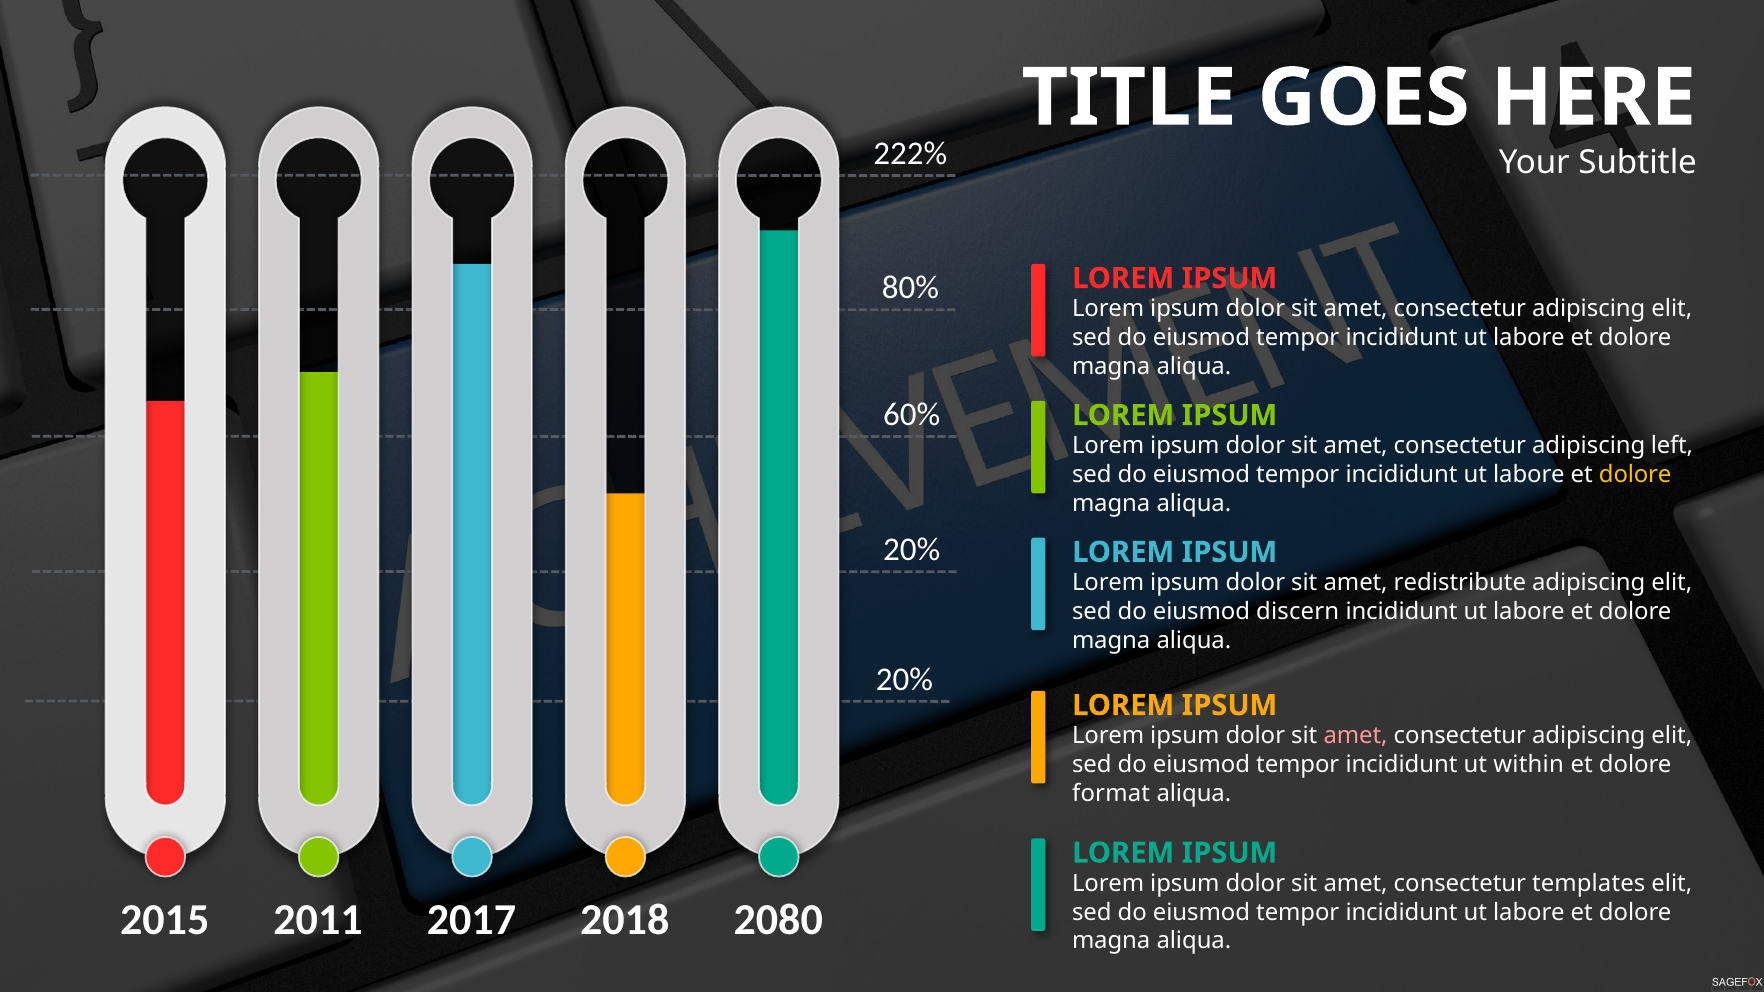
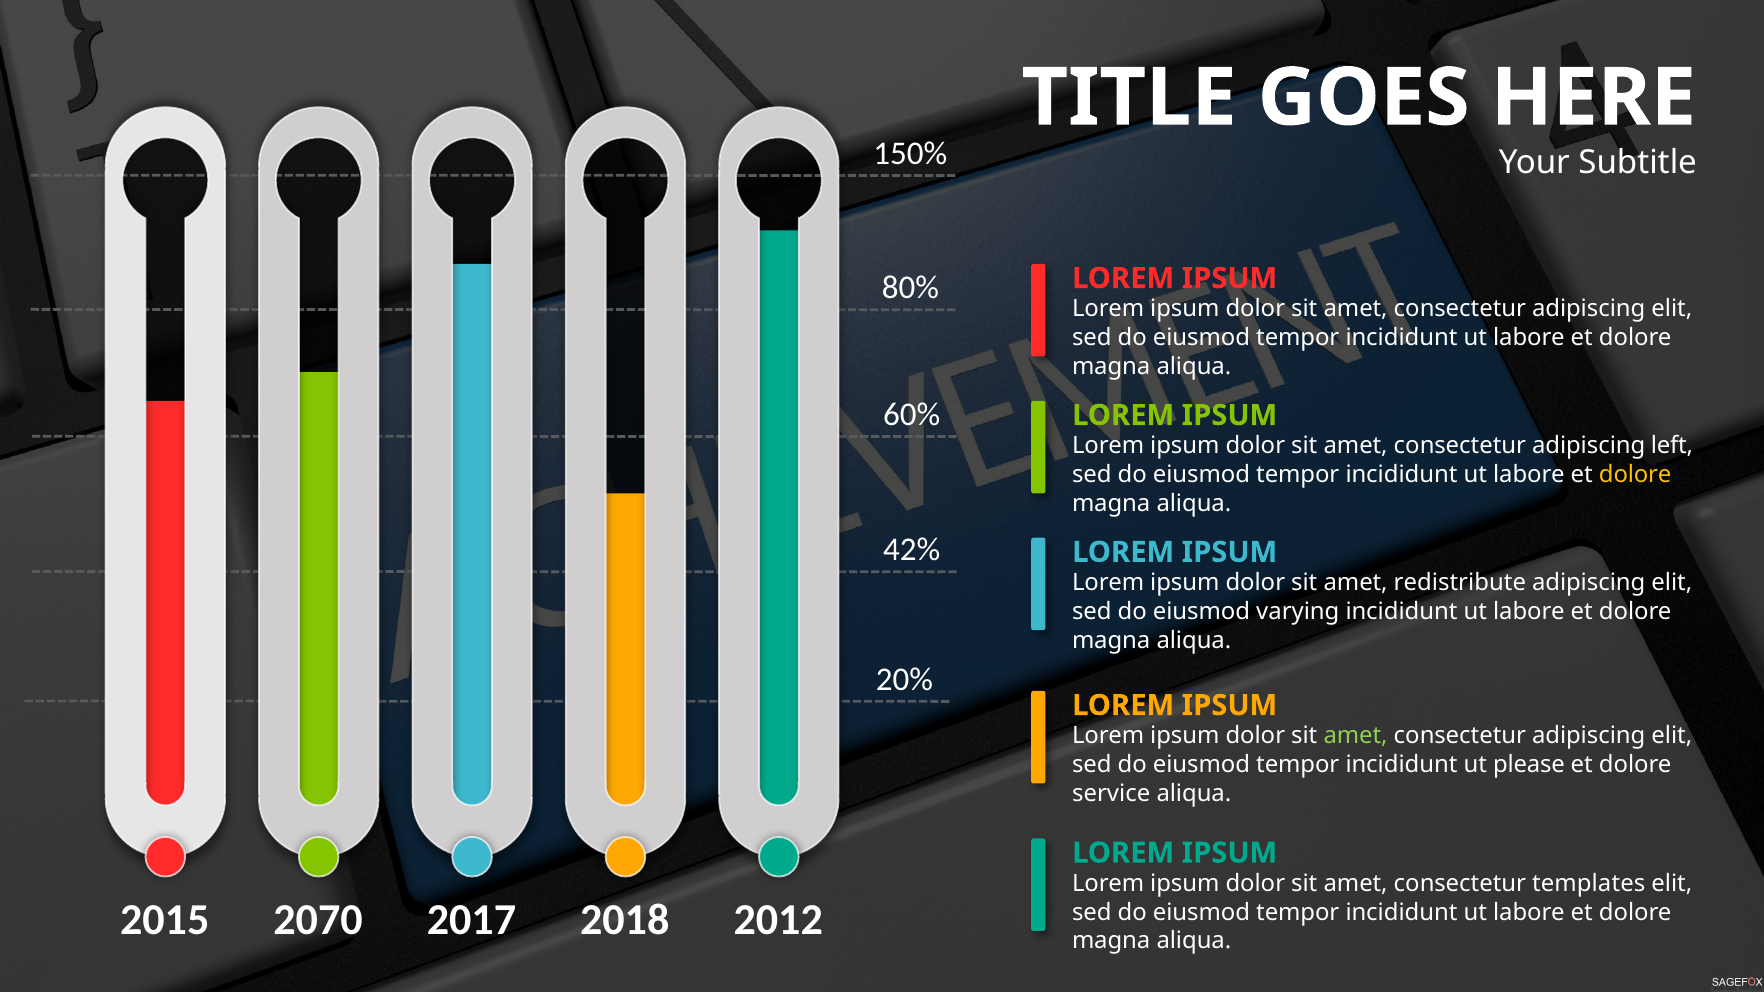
222%: 222% -> 150% (910, 153)
20%: 20% -> 42% (912, 550)
discern: discern -> varying (1298, 612)
amet colour: pink -> light green (1356, 736)
within: within -> please (1529, 765)
format: format -> service (1111, 794)
2011: 2011 -> 2070 (318, 920)
2080: 2080 -> 2012 (778, 920)
